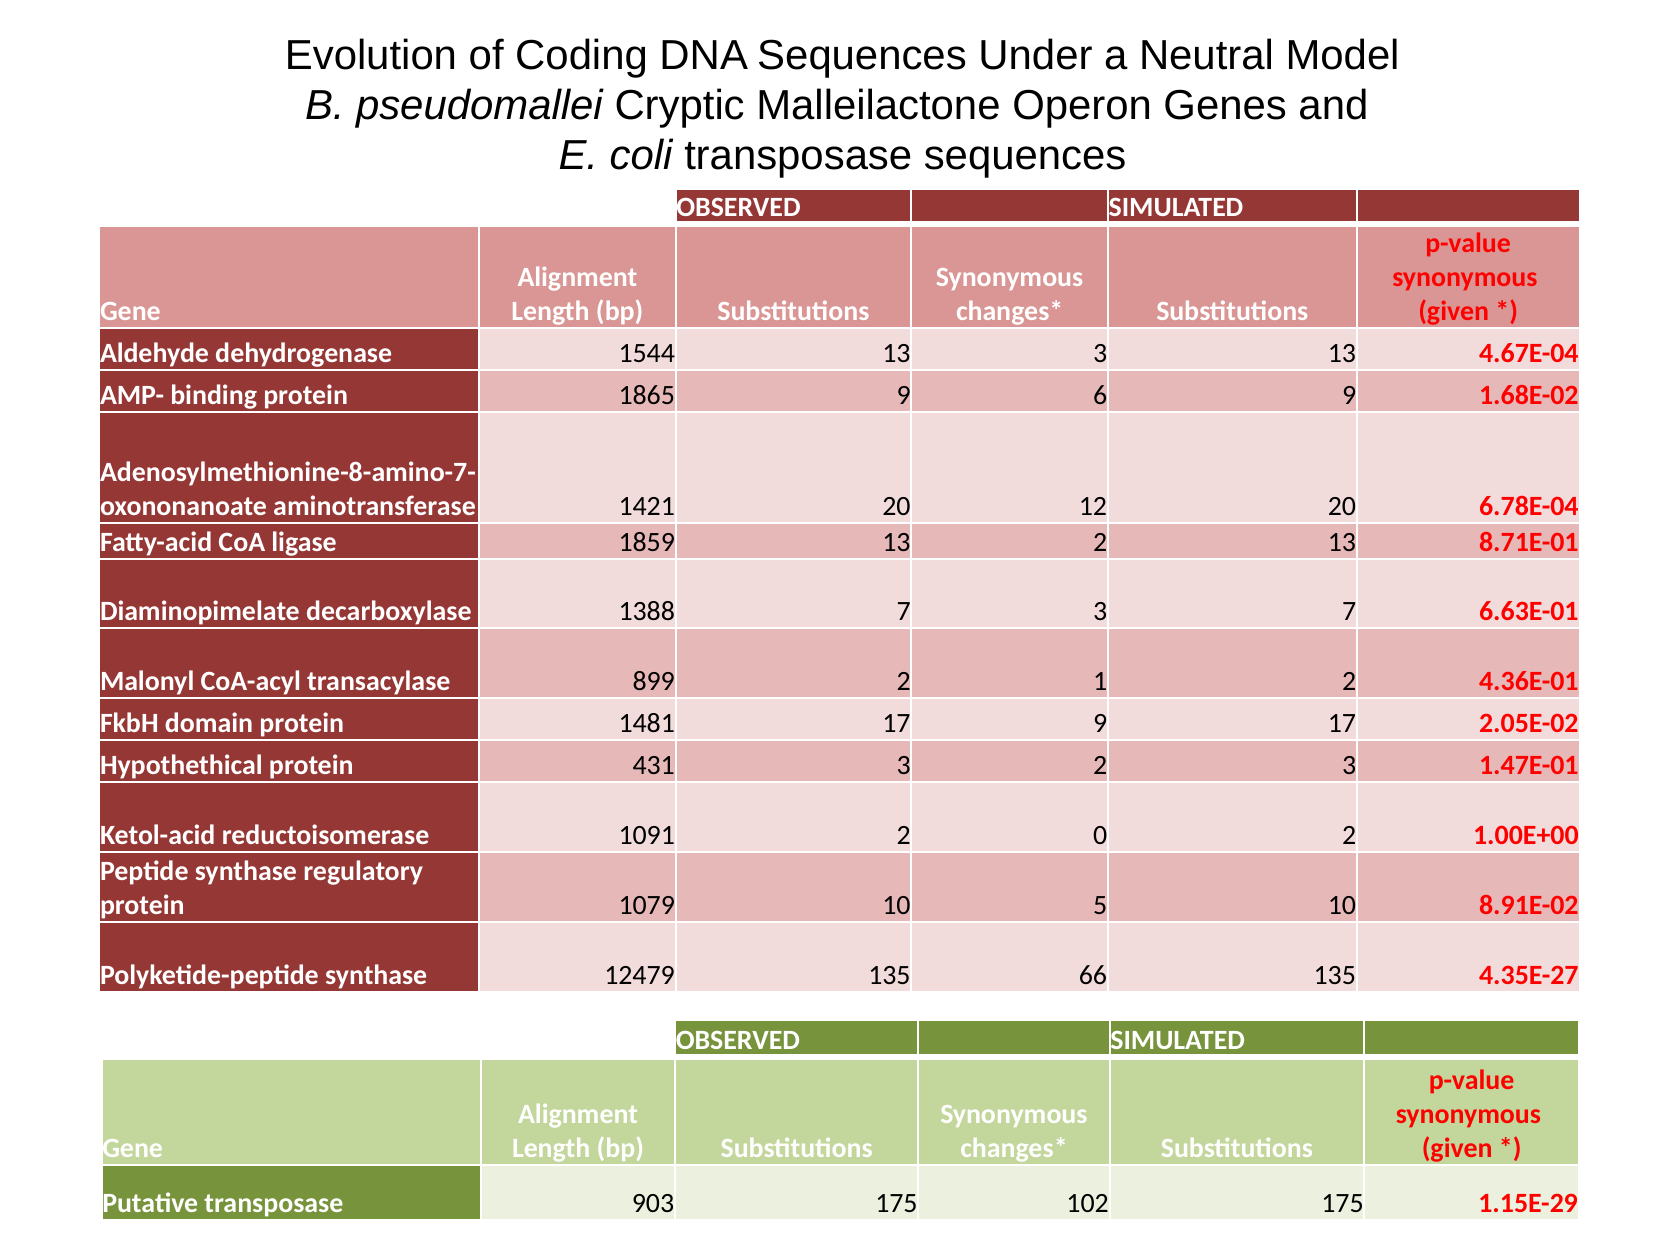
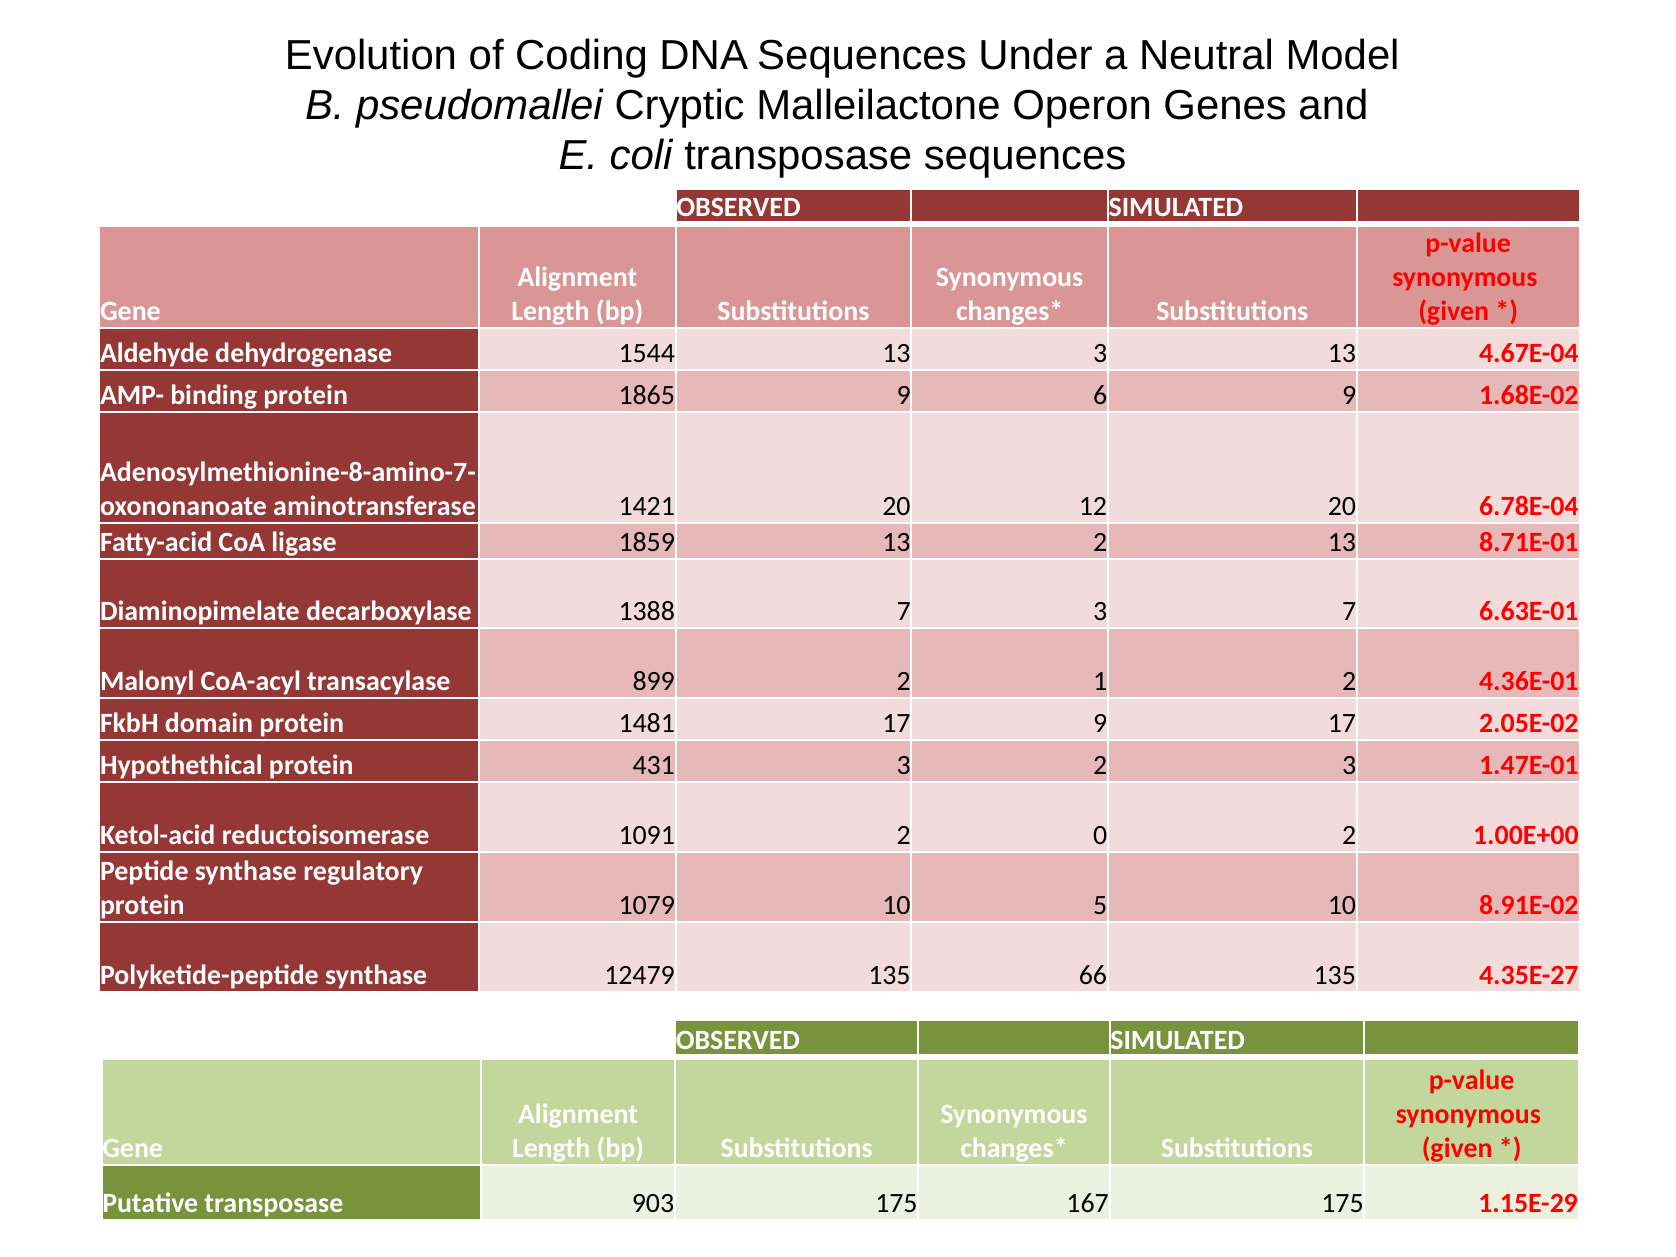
102: 102 -> 167 (1088, 1204)
